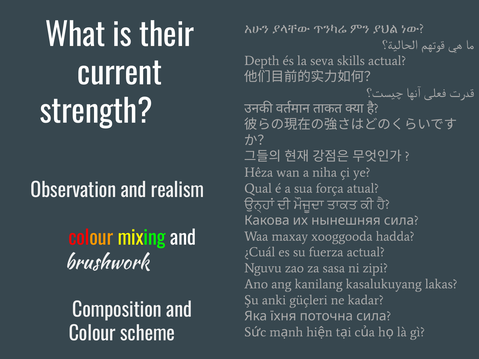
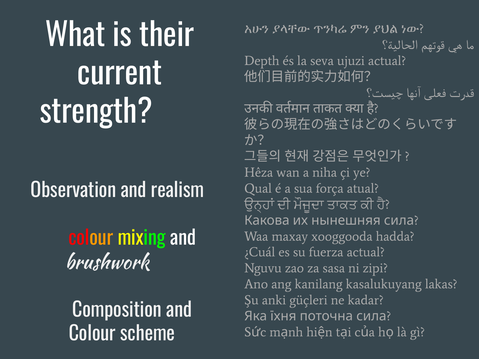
skills: skills -> ujuzi (351, 61)
